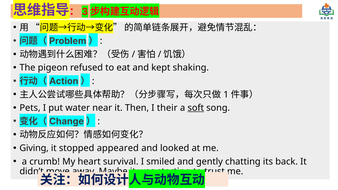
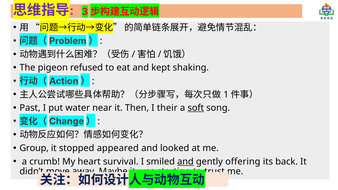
Pets: Pets -> Past (30, 108)
Giving: Giving -> Group (34, 148)
and underline: none -> present (185, 162)
chatting: chatting -> offering (243, 162)
